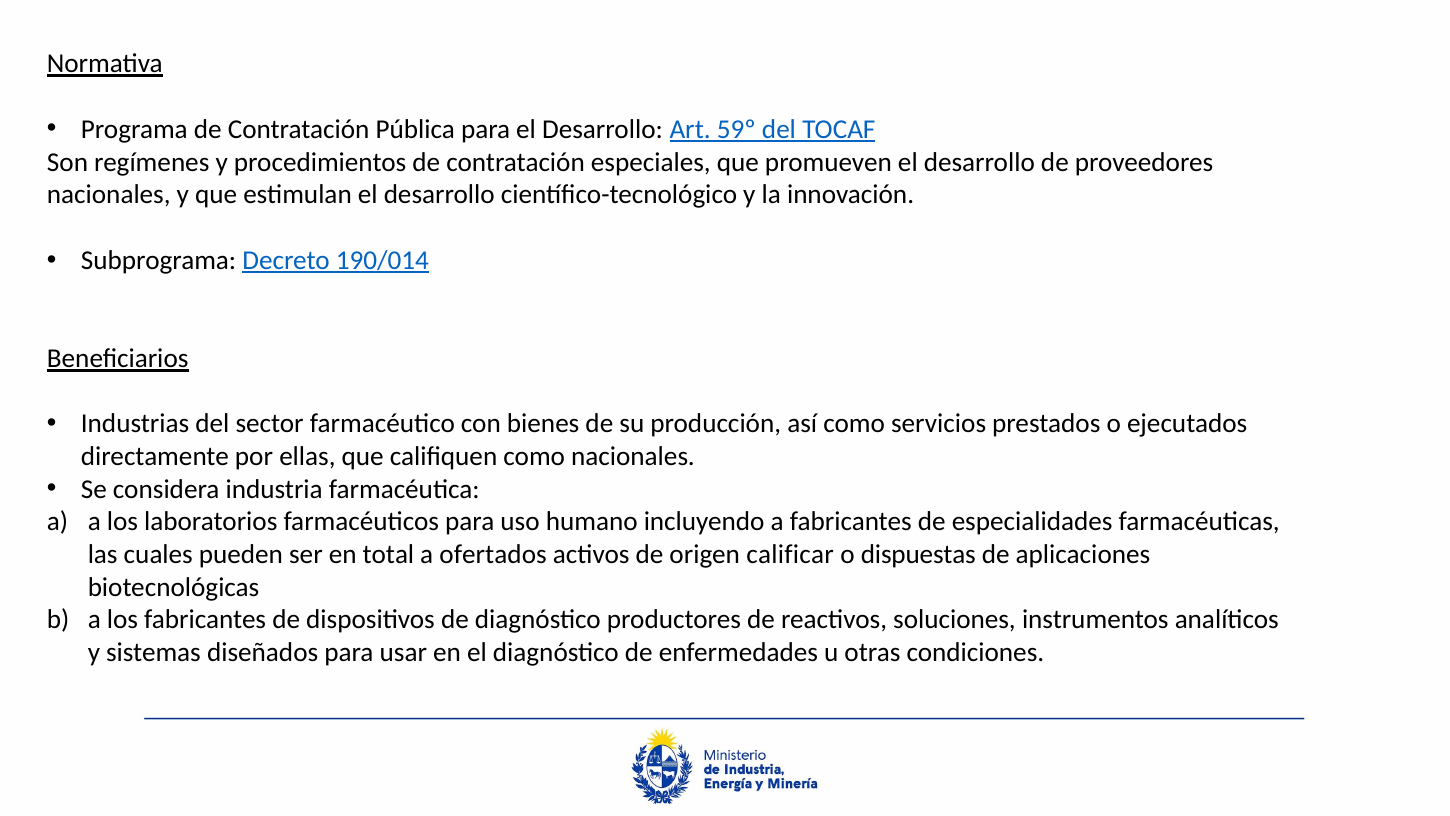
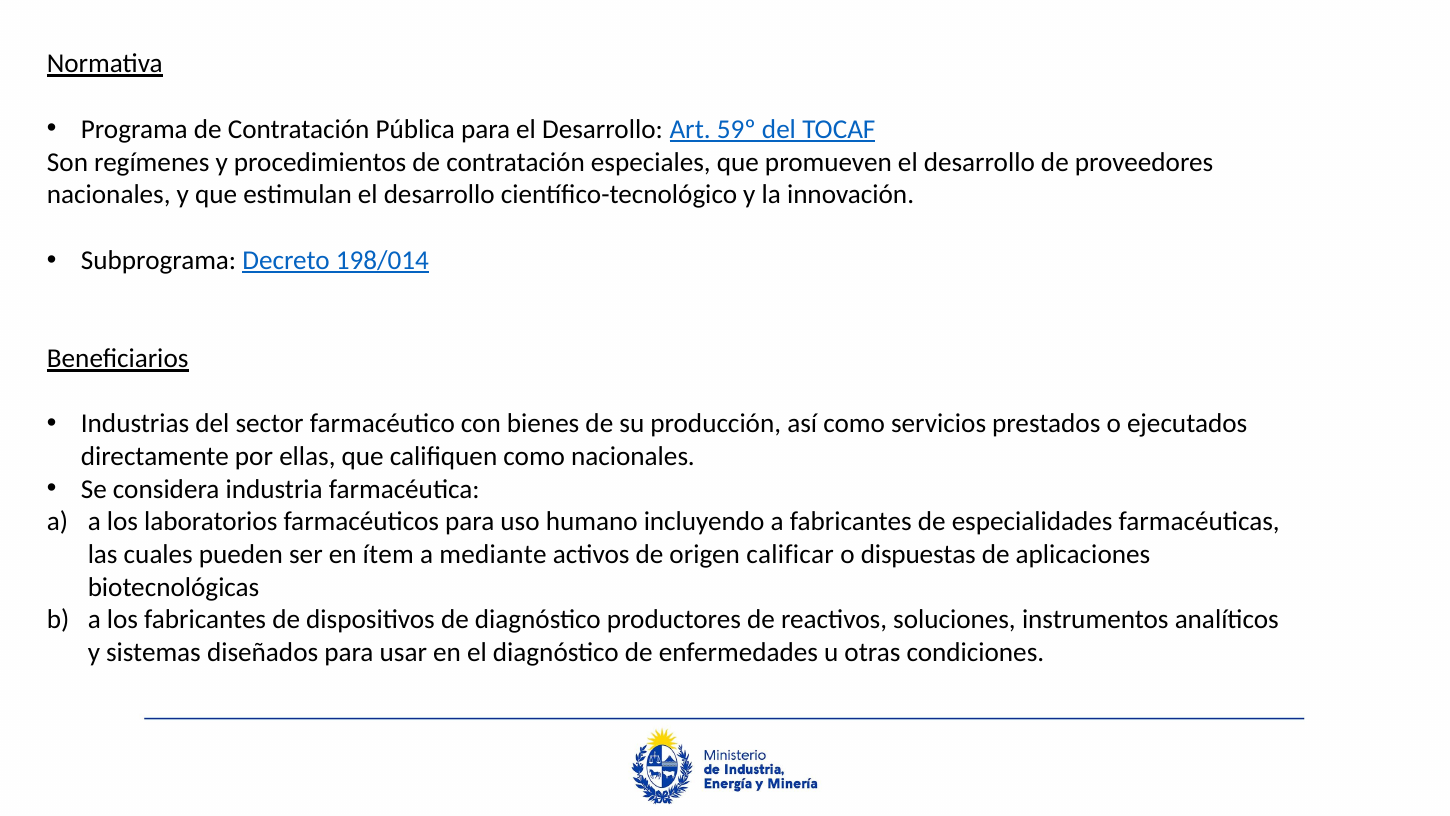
190/014: 190/014 -> 198/014 (382, 260)
total: total -> ítem (388, 554)
ofertados: ofertados -> mediante (493, 554)
